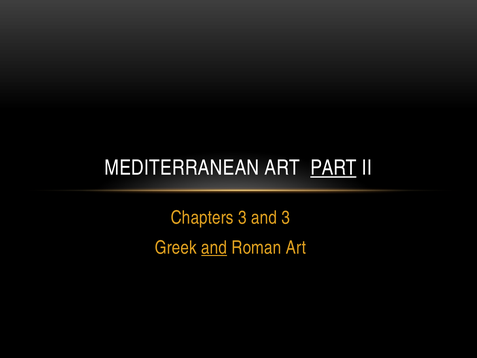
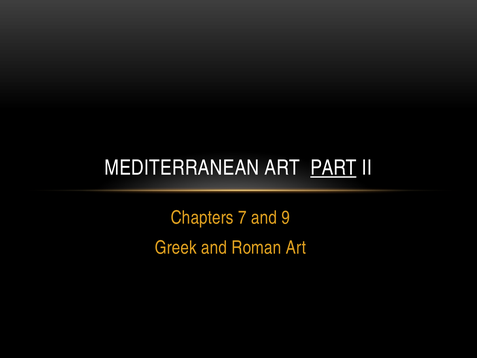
Chapters 3: 3 -> 7 (242, 218)
and 3: 3 -> 9 (286, 218)
and underline: present -> none (214, 247)
